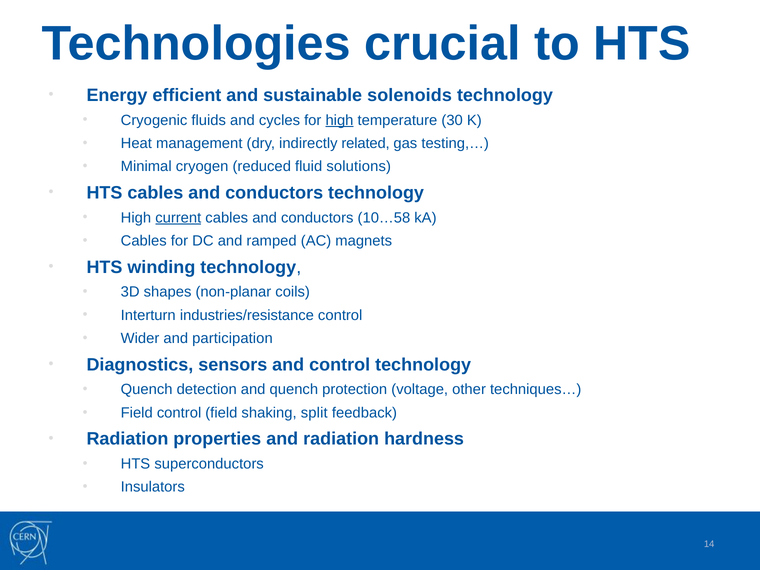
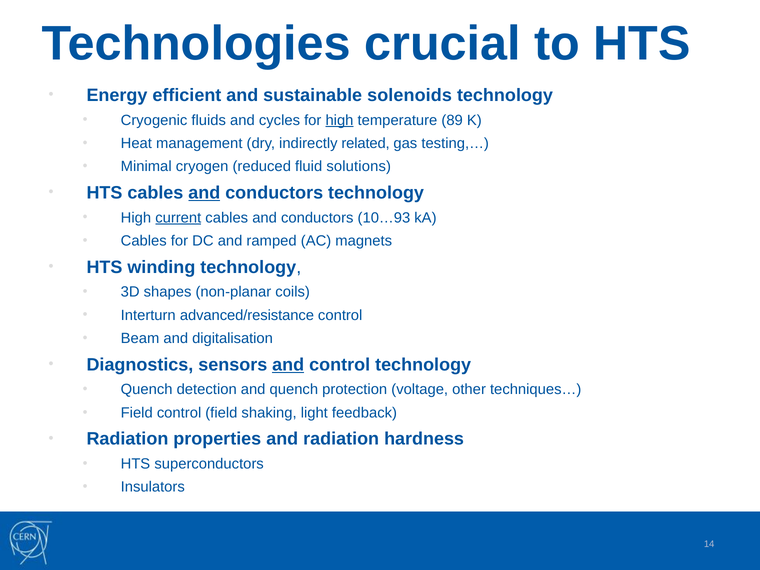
30: 30 -> 89 (452, 120)
and underline: none -> present (204, 193)
10…58: 10…58 -> 10…93 (384, 218)
industries/resistance: industries/resistance -> advanced/resistance (247, 315)
Wider: Wider -> Beam (140, 338)
participation: participation -> digitalisation (233, 338)
and underline: none -> present (288, 365)
split: split -> light (314, 413)
